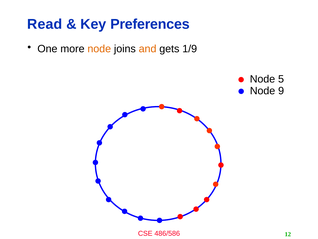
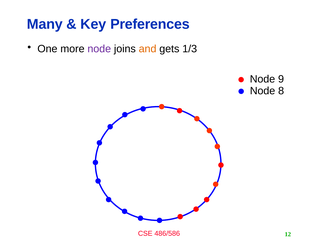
Read: Read -> Many (45, 24)
node colour: orange -> purple (99, 49)
1/9: 1/9 -> 1/3 (190, 49)
5: 5 -> 9 (281, 79)
9: 9 -> 8 (281, 91)
